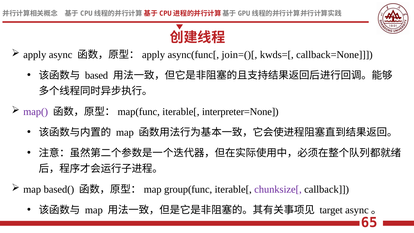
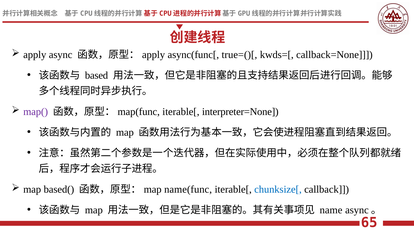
join=()[: join=()[ -> true=()[ (239, 55)
group(func: group(func -> name(func (188, 189)
chunksize[ colour: purple -> blue (278, 189)
target: target -> name (331, 210)
